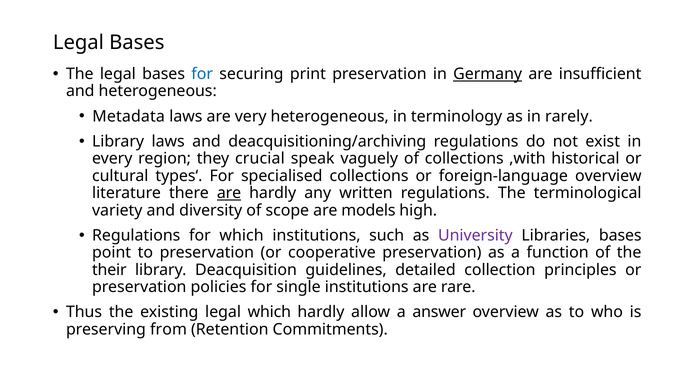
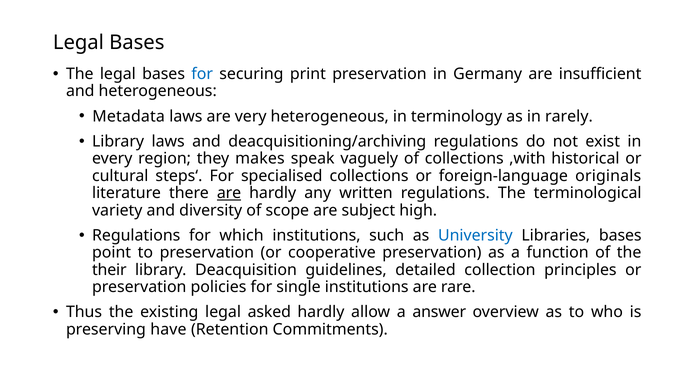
Germany underline: present -> none (488, 74)
crucial: crucial -> makes (260, 159)
types‘: types‘ -> steps‘ (179, 176)
foreign-language overview: overview -> originals (608, 176)
models: models -> subject (368, 210)
University colour: purple -> blue (475, 235)
legal which: which -> asked (269, 312)
from: from -> have (168, 329)
